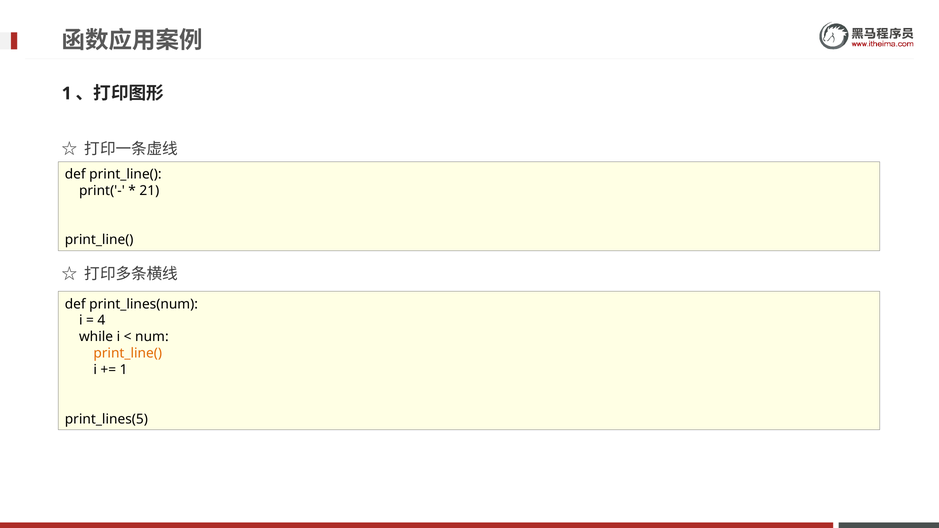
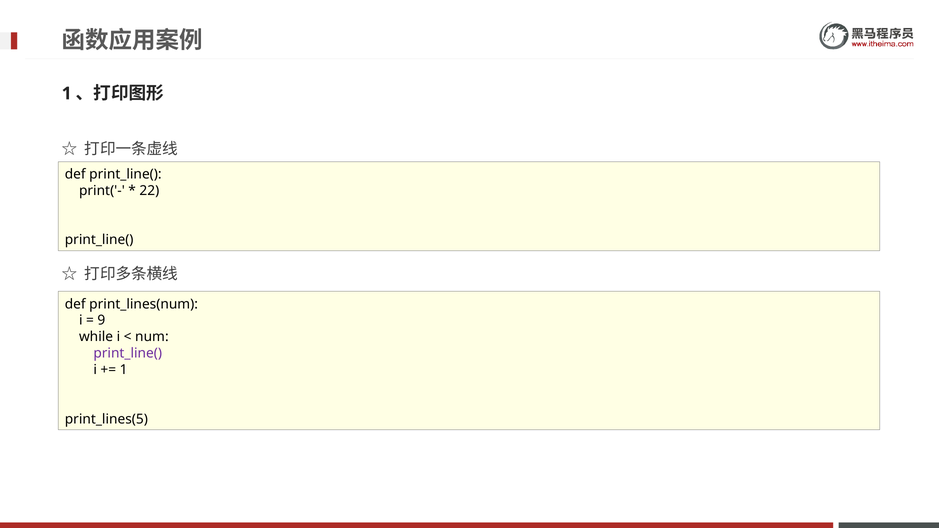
21: 21 -> 22 (149, 191)
4: 4 -> 9 (101, 321)
print_line( colour: orange -> purple (128, 353)
